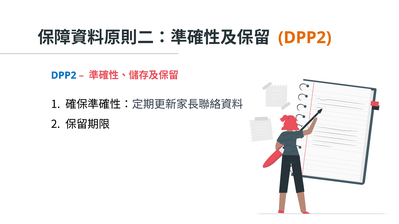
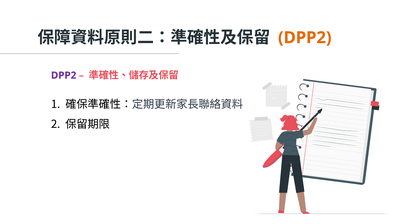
DPP2 colour: blue -> purple (64, 76)
